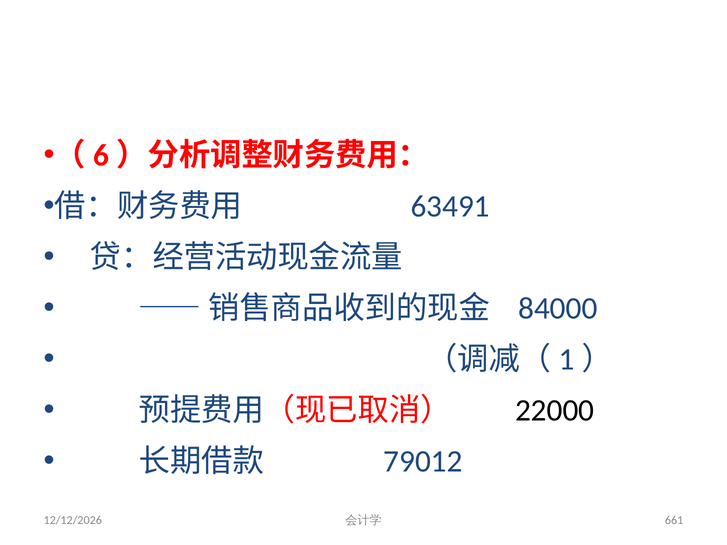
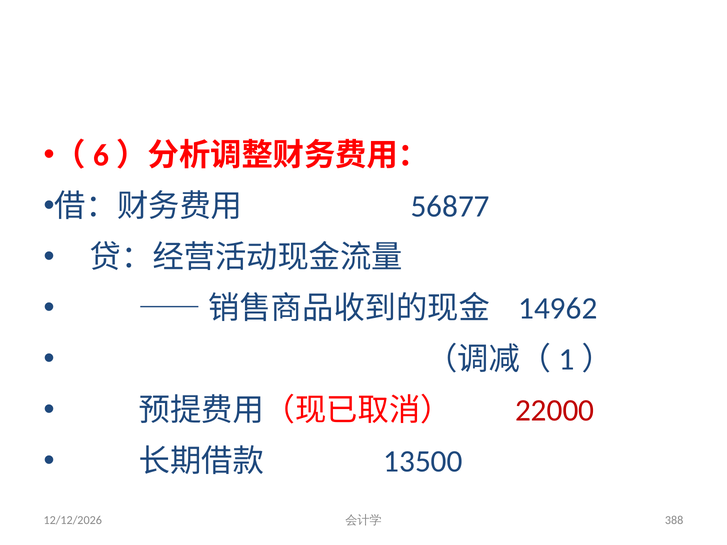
63491: 63491 -> 56877 (450, 207)
84000: 84000 -> 14962 (558, 309)
22000 colour: black -> red (555, 411)
79012: 79012 -> 13500 (423, 462)
661: 661 -> 388 (674, 521)
